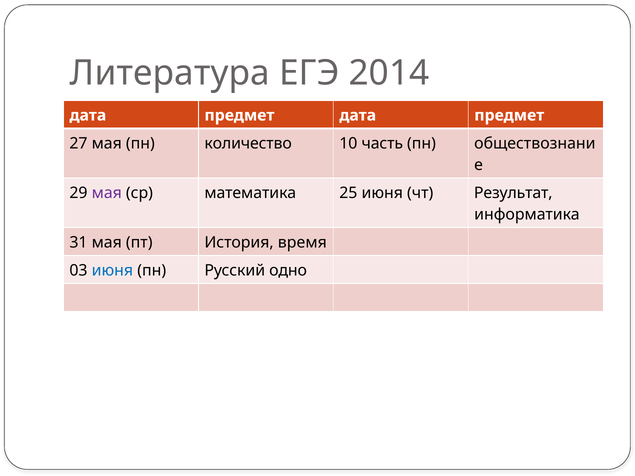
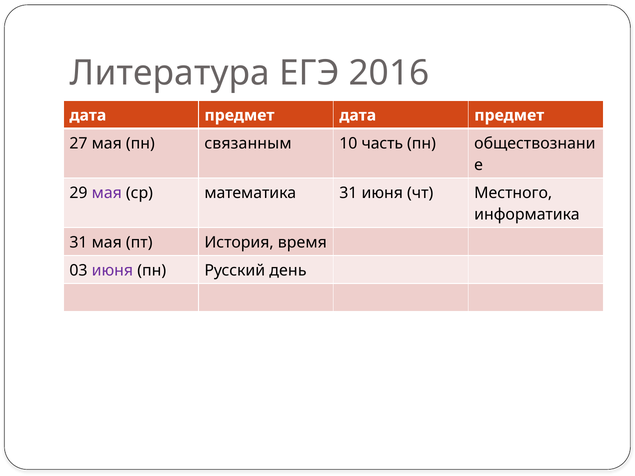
2014: 2014 -> 2016 (389, 73)
количество: количество -> связанным (248, 143)
математика 25: 25 -> 31 (348, 193)
Результат: Результат -> Местного (513, 193)
июня colour: blue -> purple (112, 271)
одно: одно -> день (288, 271)
